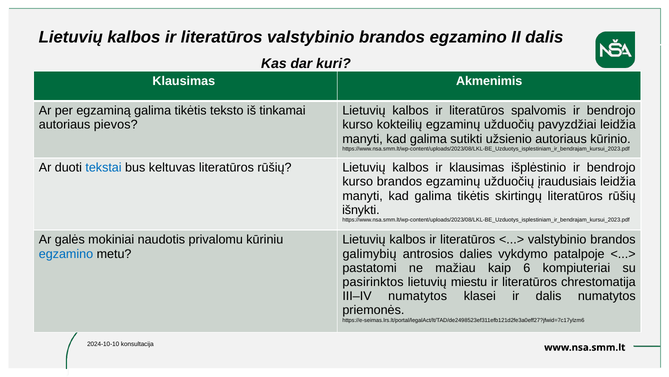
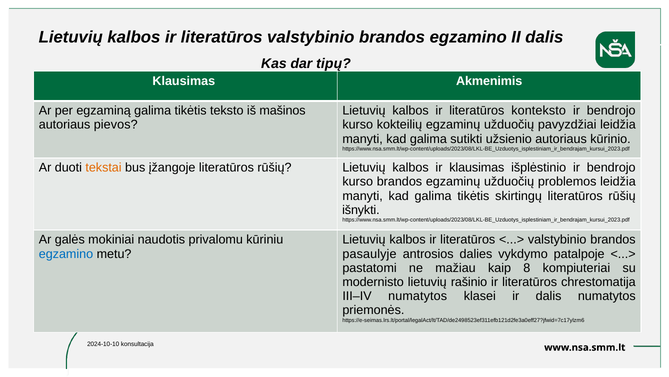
kuri: kuri -> tipų (333, 64)
tinkamai: tinkamai -> mašinos (283, 111)
spalvomis: spalvomis -> konteksto (539, 111)
tekstai colour: blue -> orange (104, 167)
keltuvas: keltuvas -> įžangoje (172, 167)
įraudusiais: įraudusiais -> problemos (567, 181)
galimybių: galimybių -> pasaulyje (369, 253)
6: 6 -> 8 (527, 267)
pasirinktos: pasirinktos -> modernisto (373, 281)
miestu: miestu -> rašinio (469, 281)
